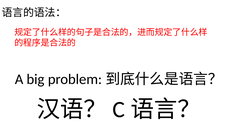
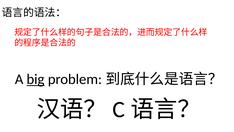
big underline: none -> present (36, 79)
